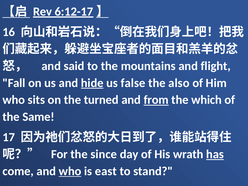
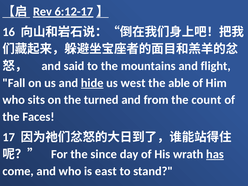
false: false -> west (133, 83)
also: also -> able (179, 83)
from underline: present -> none (156, 100)
which: which -> count (206, 100)
Same: Same -> Faces (38, 117)
who underline: present -> none (70, 171)
